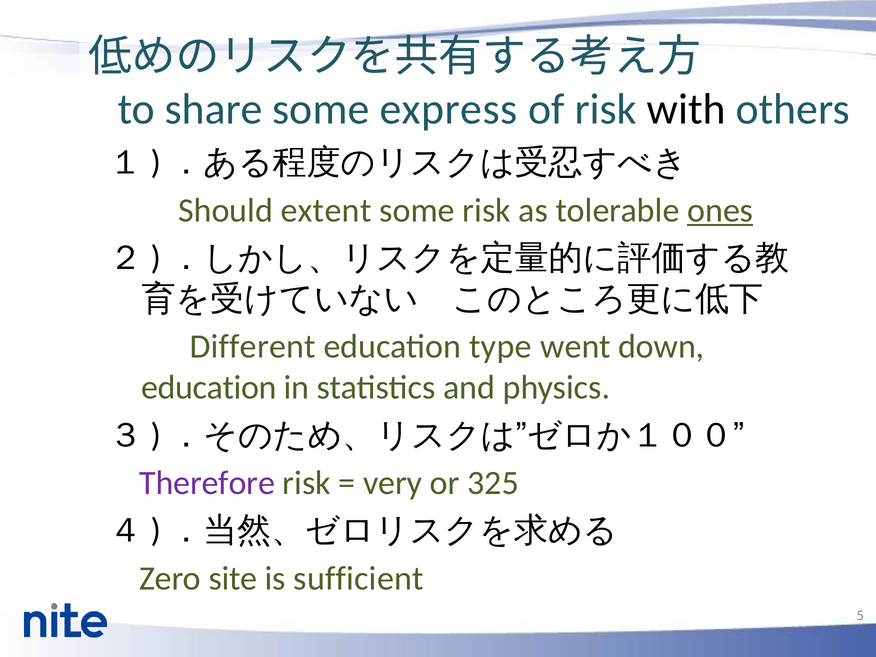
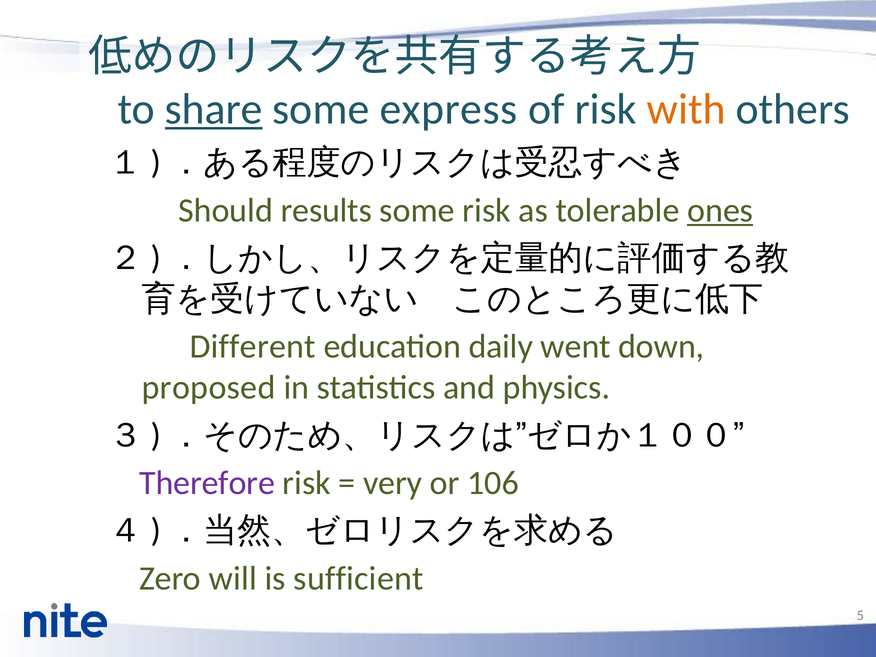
share underline: none -> present (214, 109)
with colour: black -> orange (686, 109)
extent: extent -> results (326, 210)
type: type -> daily (501, 347)
education: education -> proposed (209, 388)
325: 325 -> 106 (493, 483)
site: site -> will (233, 578)
